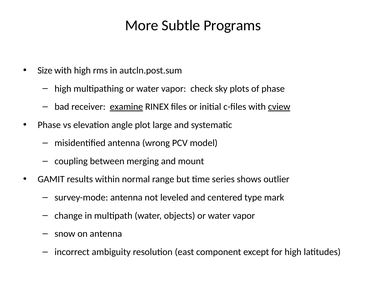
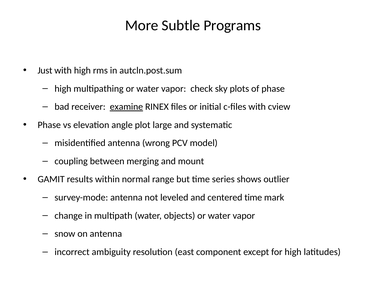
Size: Size -> Just (45, 71)
cview underline: present -> none (279, 107)
centered type: type -> time (253, 198)
